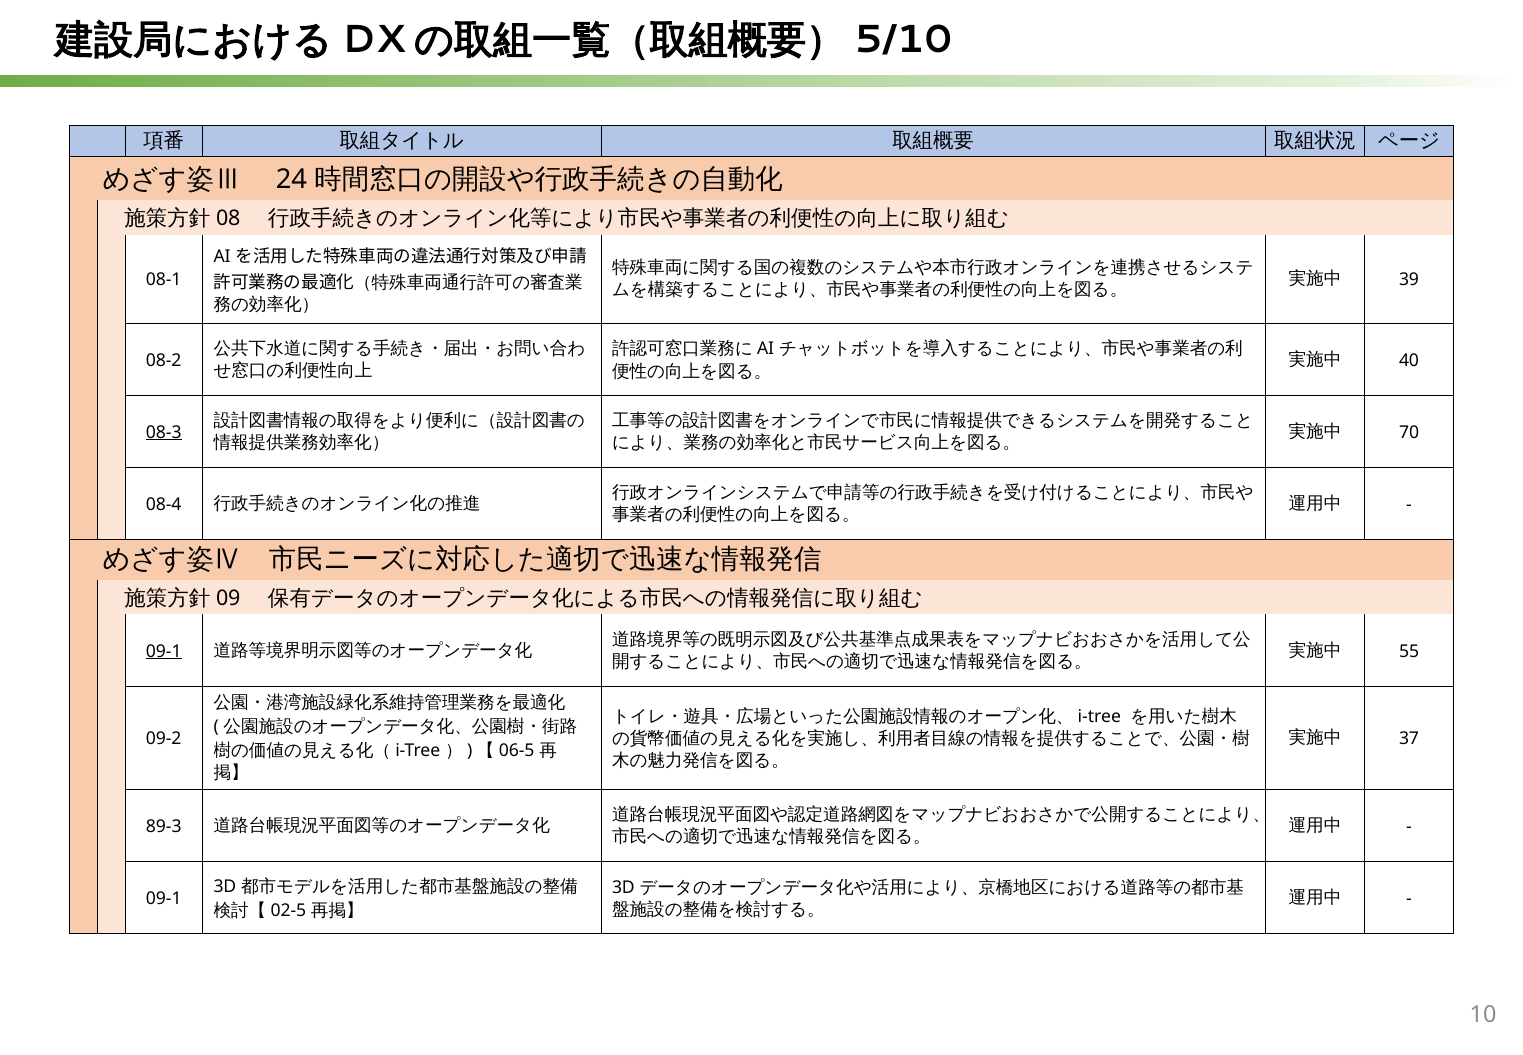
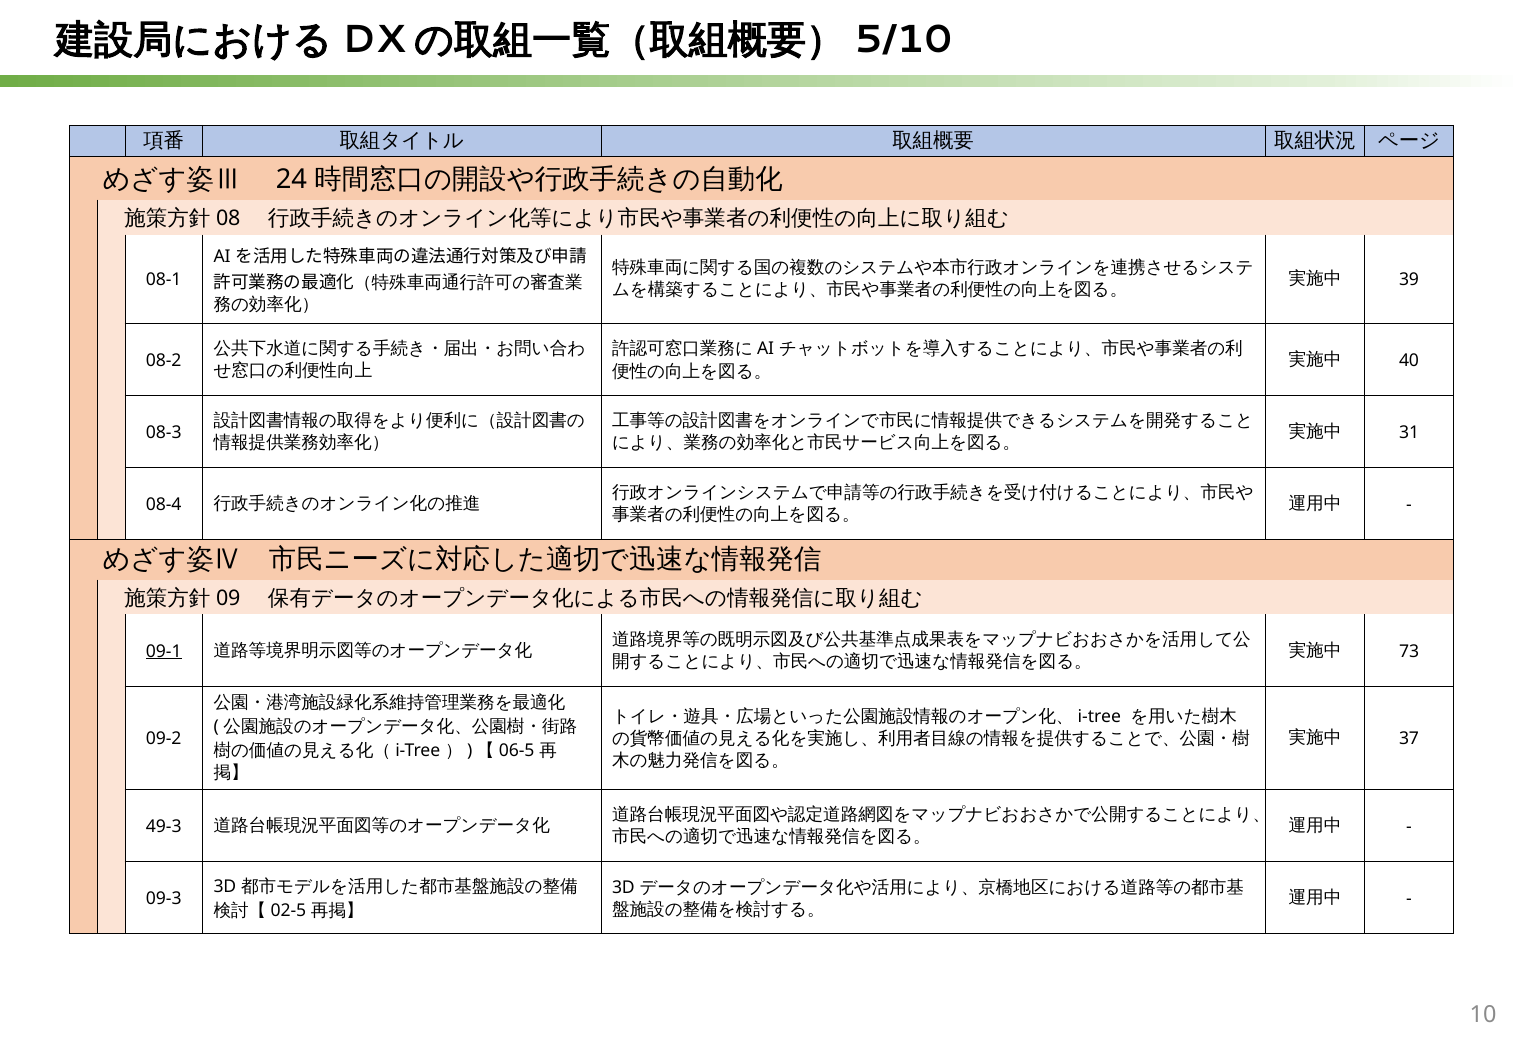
70: 70 -> 31 (1409, 432)
08-3 underline: present -> none (164, 432)
55: 55 -> 73 (1409, 651)
89-3: 89-3 -> 49-3 (164, 826)
09-1: 09-1 -> 09-3 (164, 898)
